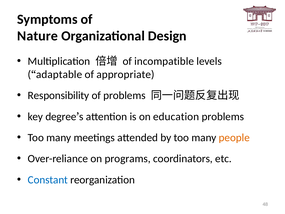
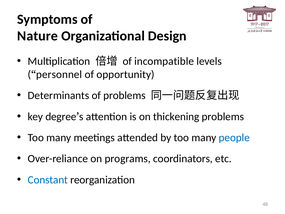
adaptable: adaptable -> personnel (59, 74)
appropriate: appropriate -> opportunity (126, 74)
Responsibility: Responsibility -> Determinants (58, 95)
education: education -> thickening (176, 116)
people colour: orange -> blue (234, 137)
